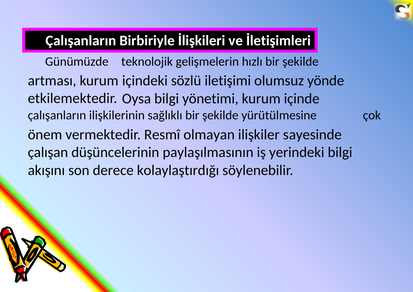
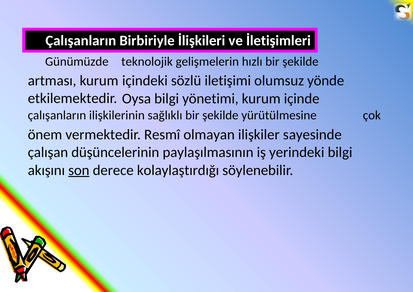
son underline: none -> present (79, 170)
